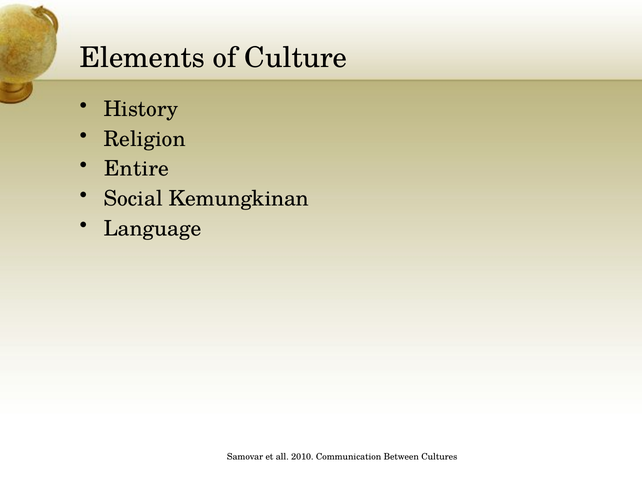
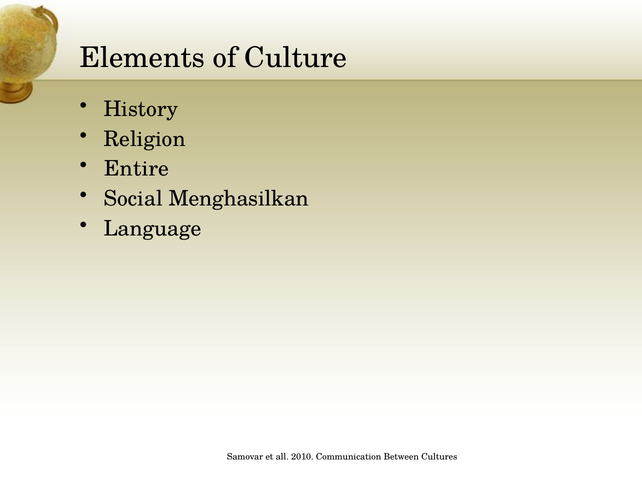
Kemungkinan: Kemungkinan -> Menghasilkan (239, 199)
